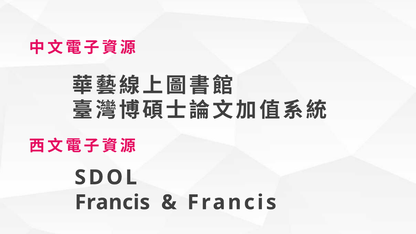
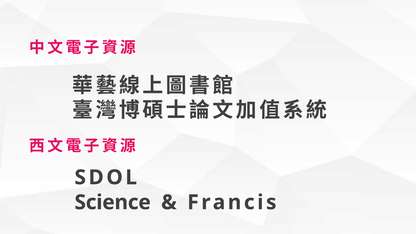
Francis: Francis -> Science (113, 202)
